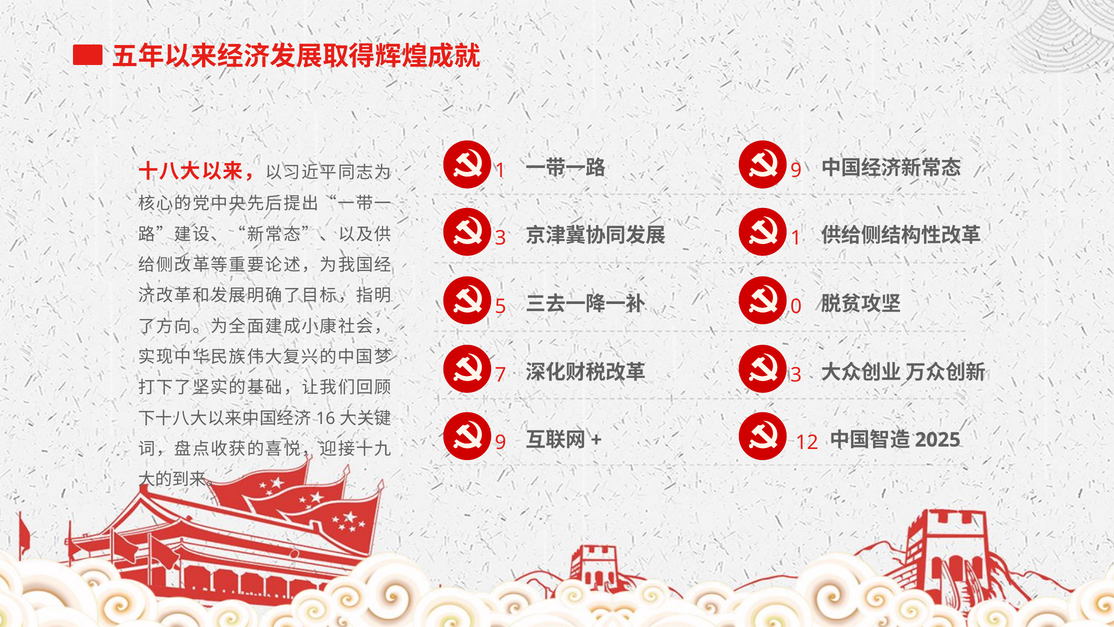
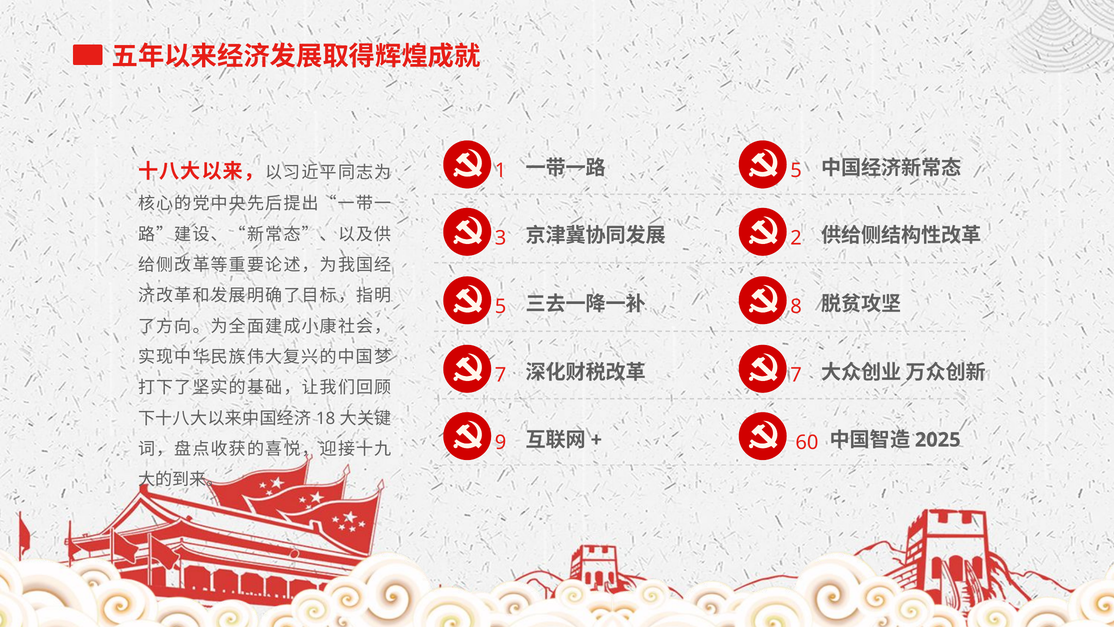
9: 9 -> 5 (796, 171)
1: 1 -> 2 (796, 238)
0: 0 -> 8 (796, 306)
3: 3 -> 7 (796, 375)
16: 16 -> 18 (326, 418)
12: 12 -> 60 (807, 442)
